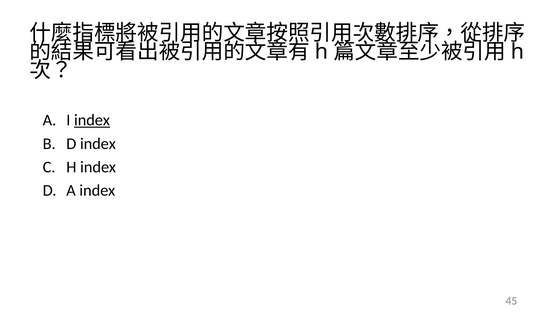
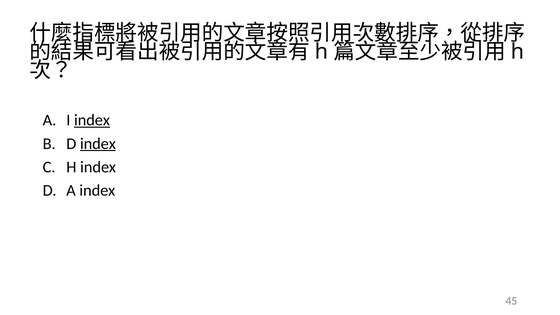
index underline: none -> present (98, 144)
